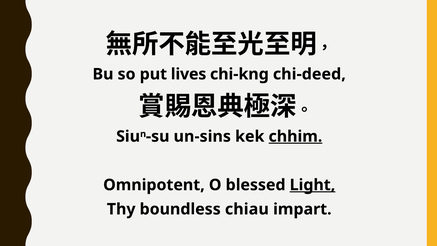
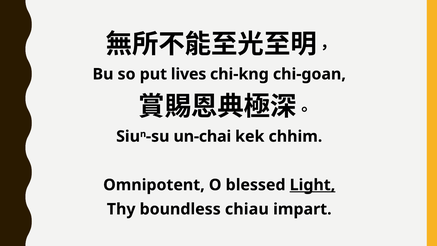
chi-deed: chi-deed -> chi-goan (309, 74)
un-sins: un-sins -> un-chai (202, 136)
chhim underline: present -> none (295, 136)
